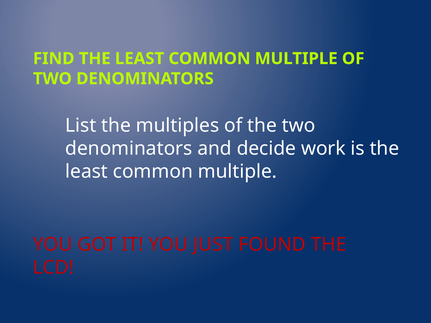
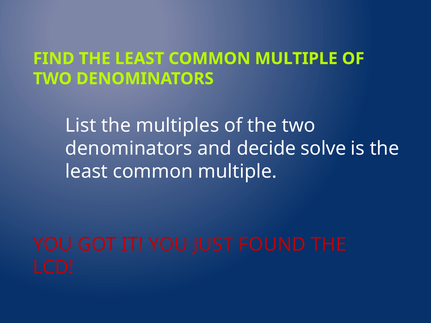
work: work -> solve (323, 149)
